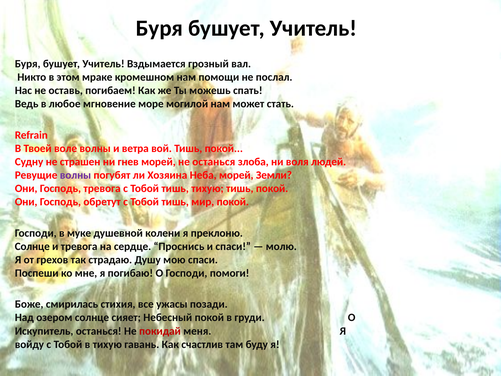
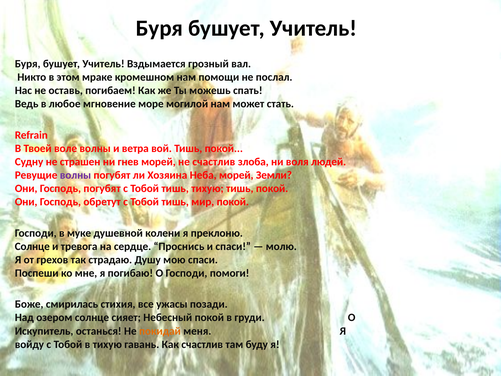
не останься: останься -> счастлив (214, 162)
Господь тревога: тревога -> погубят (102, 188)
покидай colour: red -> orange (160, 331)
